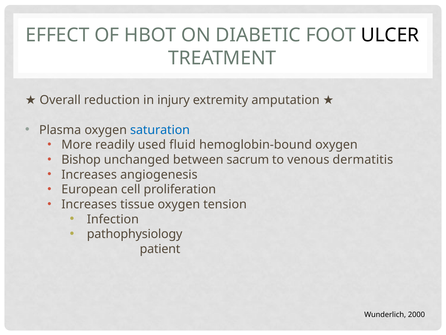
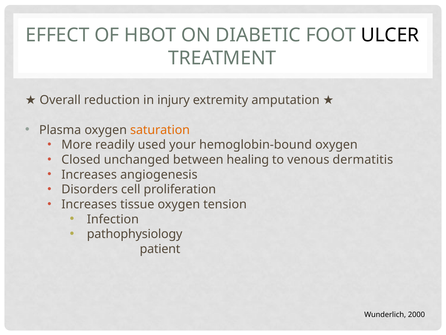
saturation colour: blue -> orange (160, 130)
fluid: fluid -> your (183, 145)
Bishop: Bishop -> Closed (81, 159)
sacrum: sacrum -> healing (248, 159)
European: European -> Disorders (90, 189)
